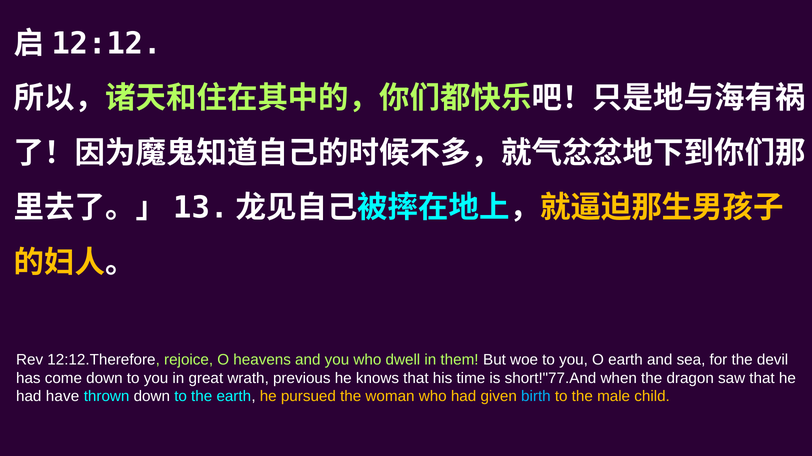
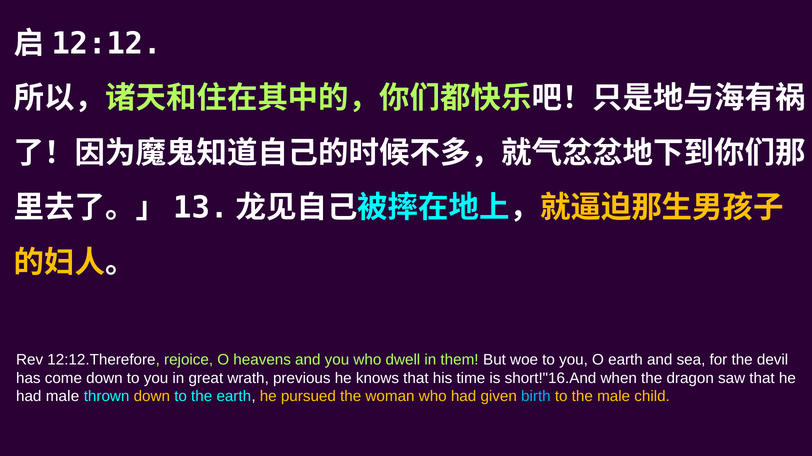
short!"77.And: short!"77.And -> short!"16.And (551, 379)
had have: have -> male (63, 397)
down colour: white -> yellow (152, 397)
